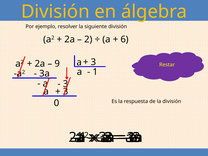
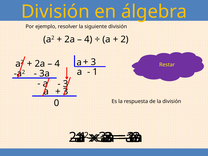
2: 2 -> 4 (88, 39)
6: 6 -> 2 (125, 39)
9: 9 -> 4 (57, 64)
